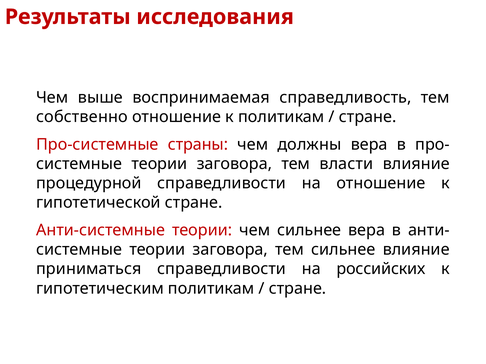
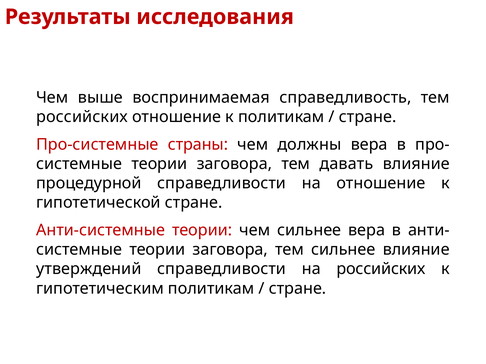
собственно: собственно -> российских (82, 117)
власти: власти -> давать (346, 164)
приниматься: приниматься -> утверждений (89, 269)
